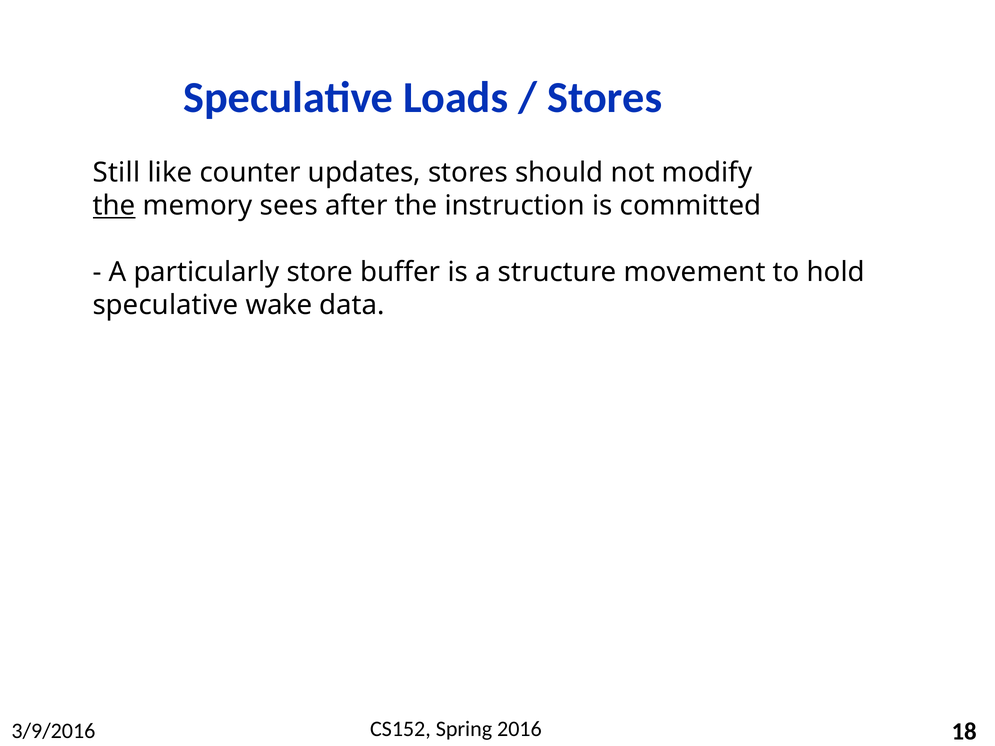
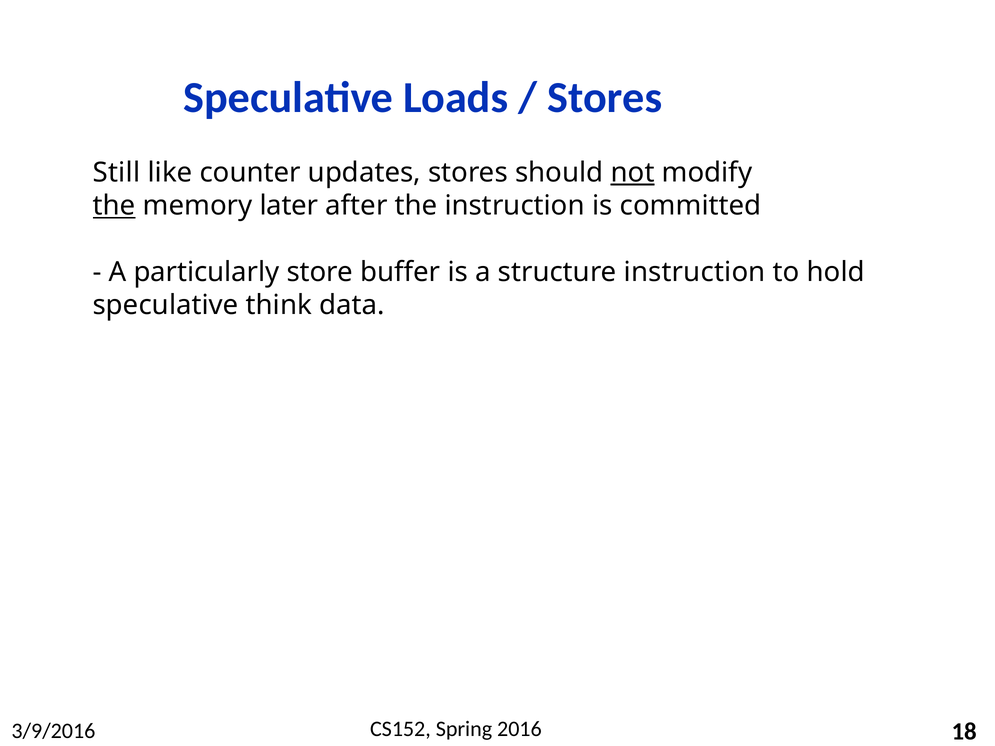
not underline: none -> present (633, 173)
sees: sees -> later (289, 206)
structure movement: movement -> instruction (695, 272)
wake: wake -> think (279, 305)
